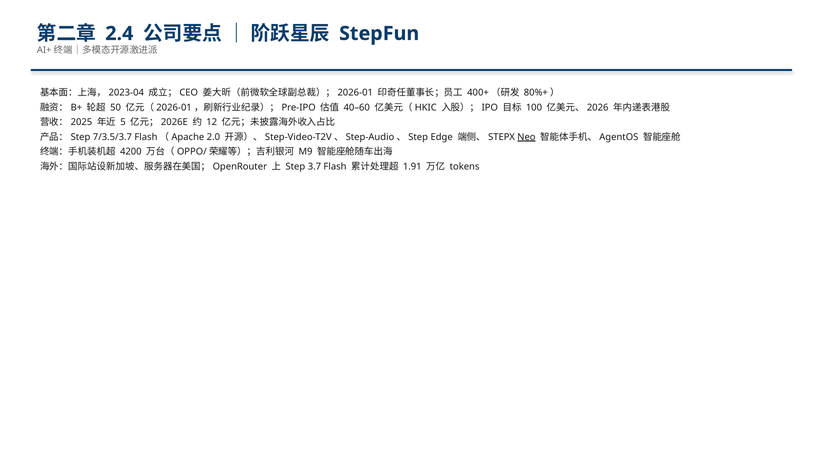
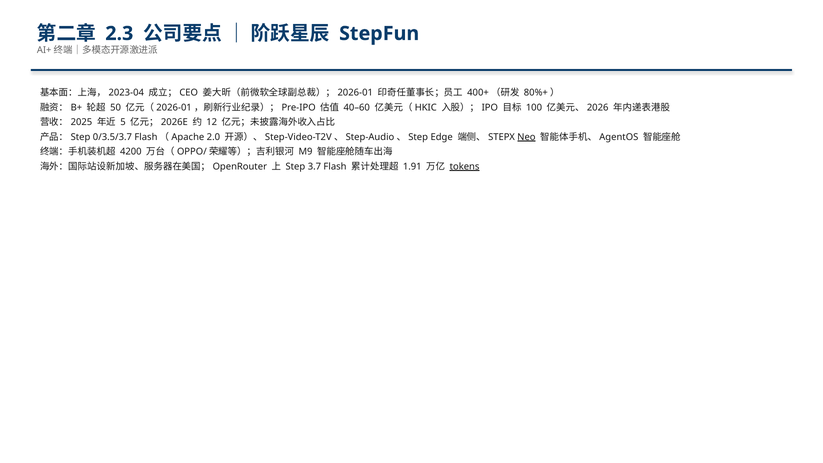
2.4: 2.4 -> 2.3 (119, 34)
7/3.5/3.7: 7/3.5/3.7 -> 0/3.5/3.7 (112, 137)
tokens underline: none -> present (465, 166)
